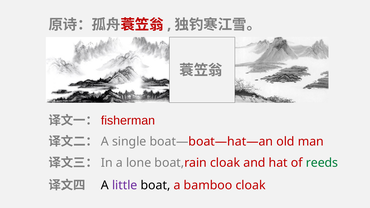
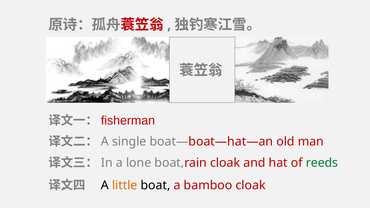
little colour: purple -> orange (125, 185)
